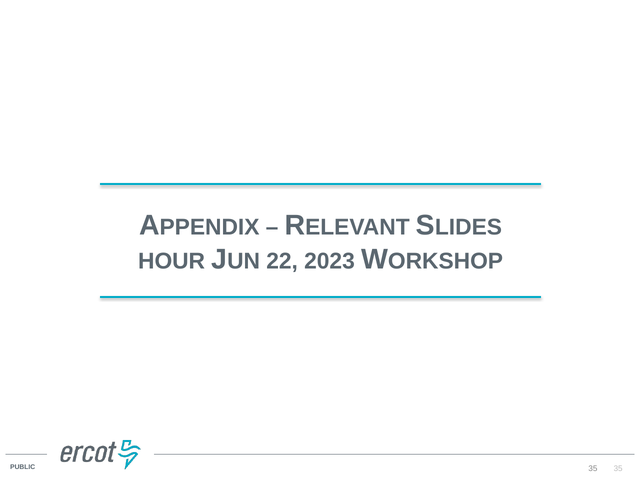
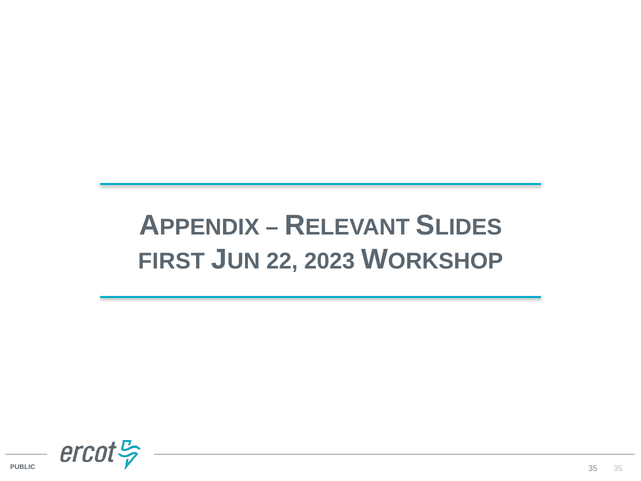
HOUR: HOUR -> FIRST (171, 261)
